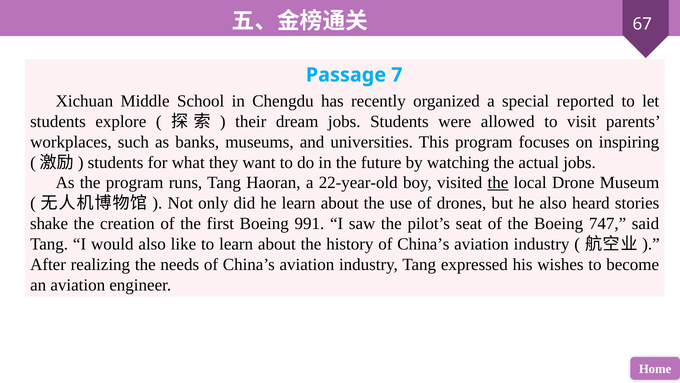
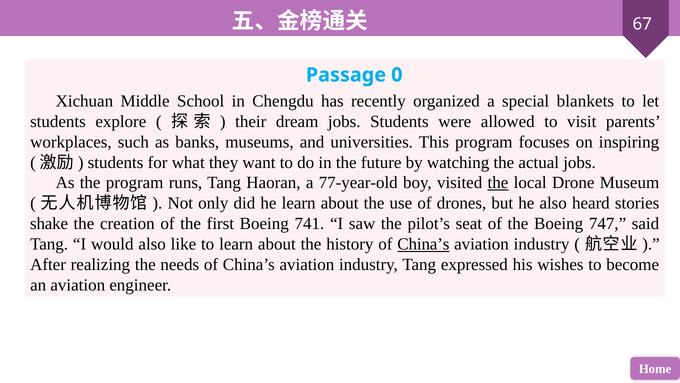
7: 7 -> 0 (397, 75)
reported: reported -> blankets (585, 101)
22-year-old: 22-year-old -> 77-year-old (358, 183)
991: 991 -> 741 (309, 223)
China’s underline: none -> present (423, 244)
